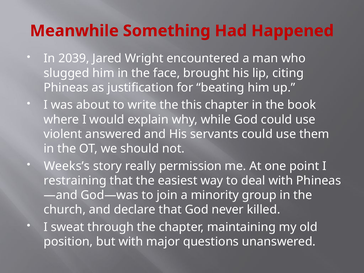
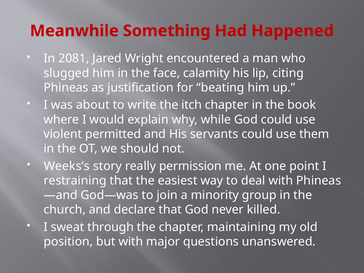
2039: 2039 -> 2081 (74, 58)
brought: brought -> calamity (206, 73)
this: this -> itch (192, 105)
answered: answered -> permitted (113, 134)
